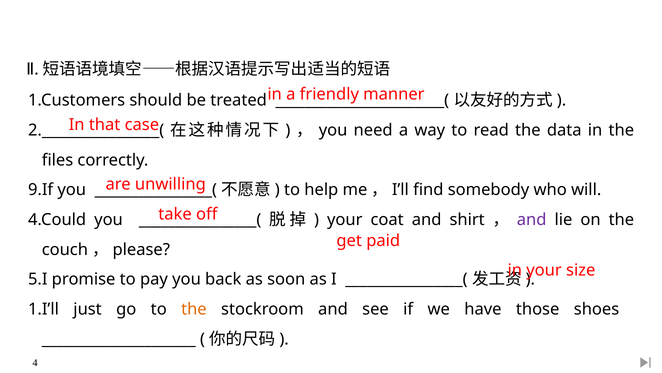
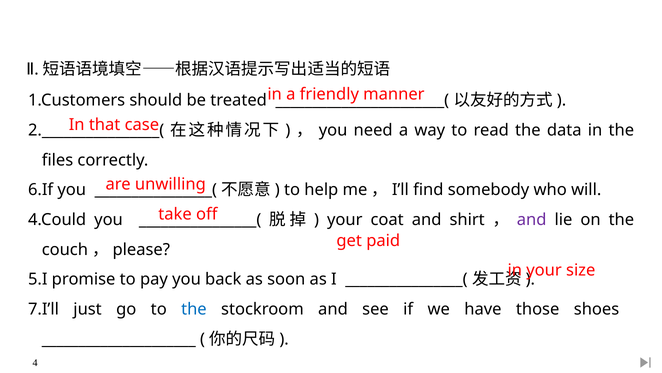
9.If: 9.If -> 6.If (41, 190)
1.I’ll: 1.I’ll -> 7.I’ll (43, 309)
the colour: orange -> blue (194, 309)
